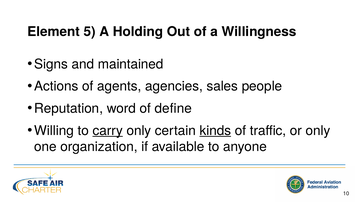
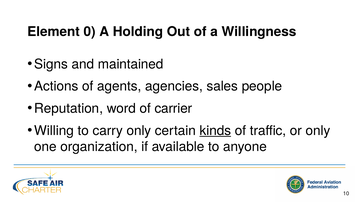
5: 5 -> 0 (90, 32)
define: define -> carrier (173, 109)
carry underline: present -> none (108, 131)
